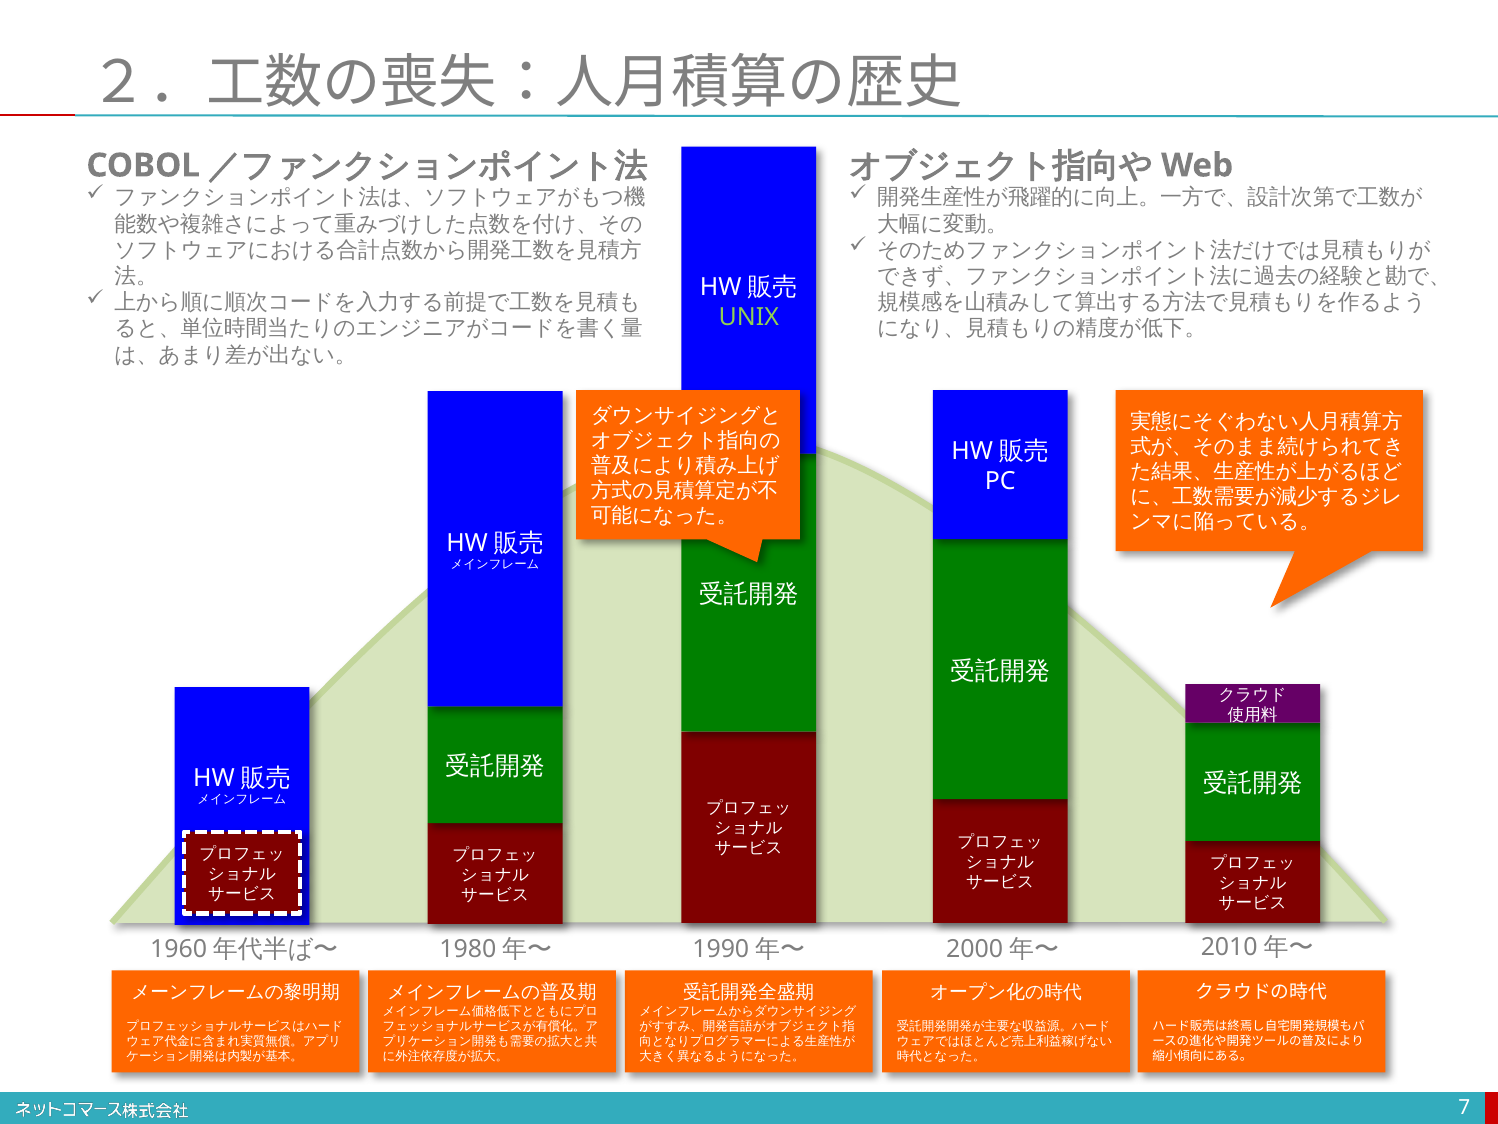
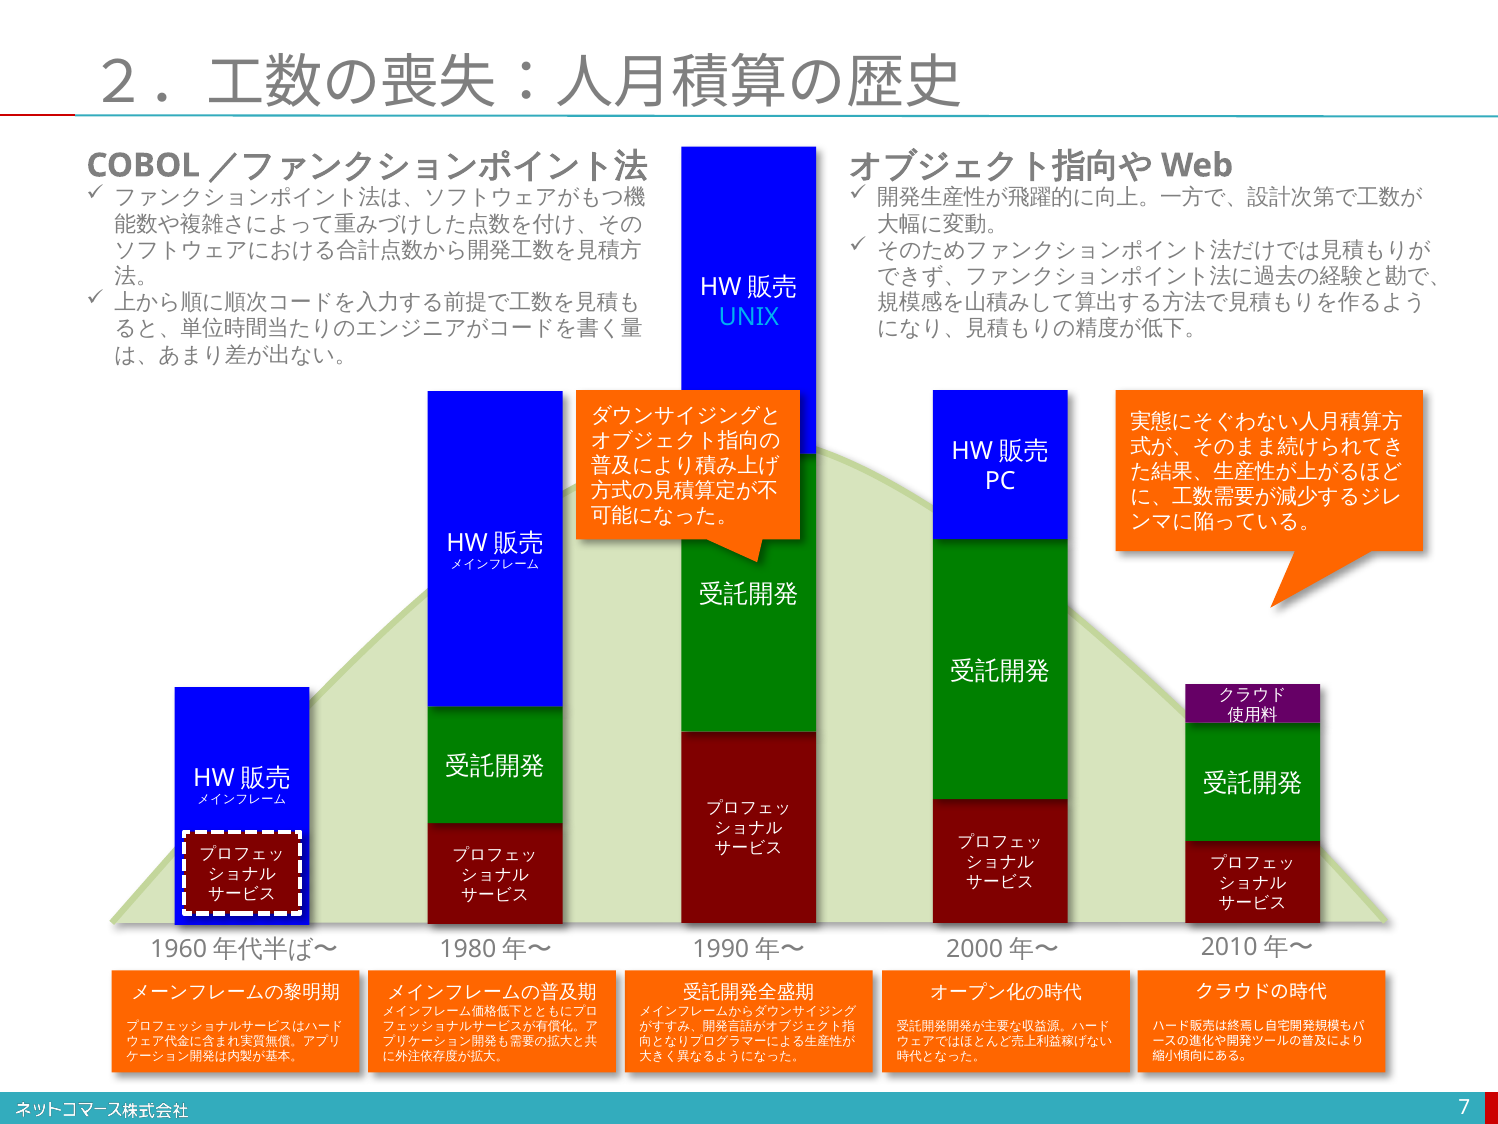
UNIX colour: light green -> light blue (749, 317)
